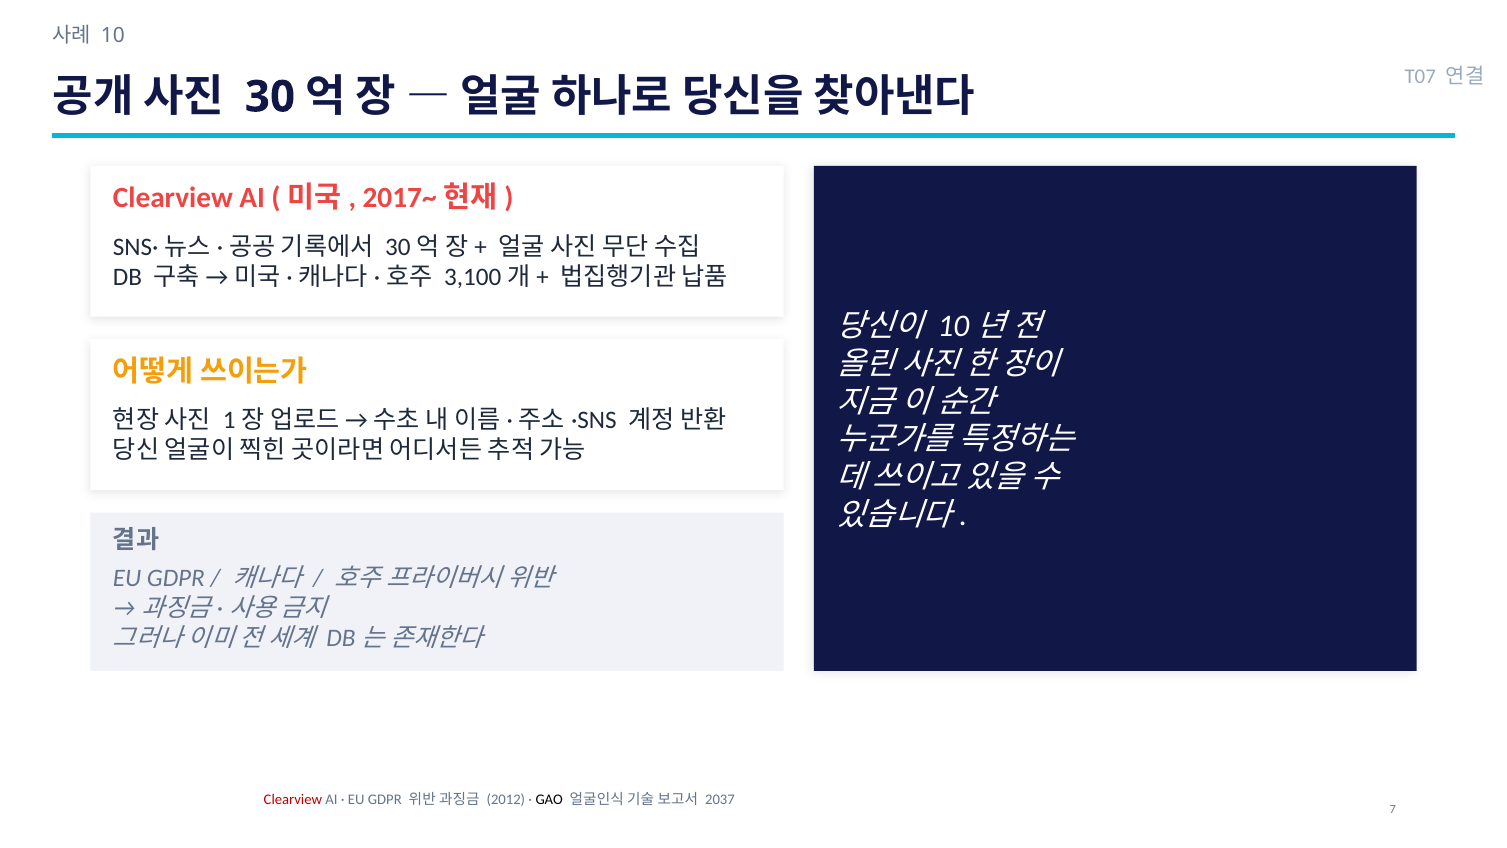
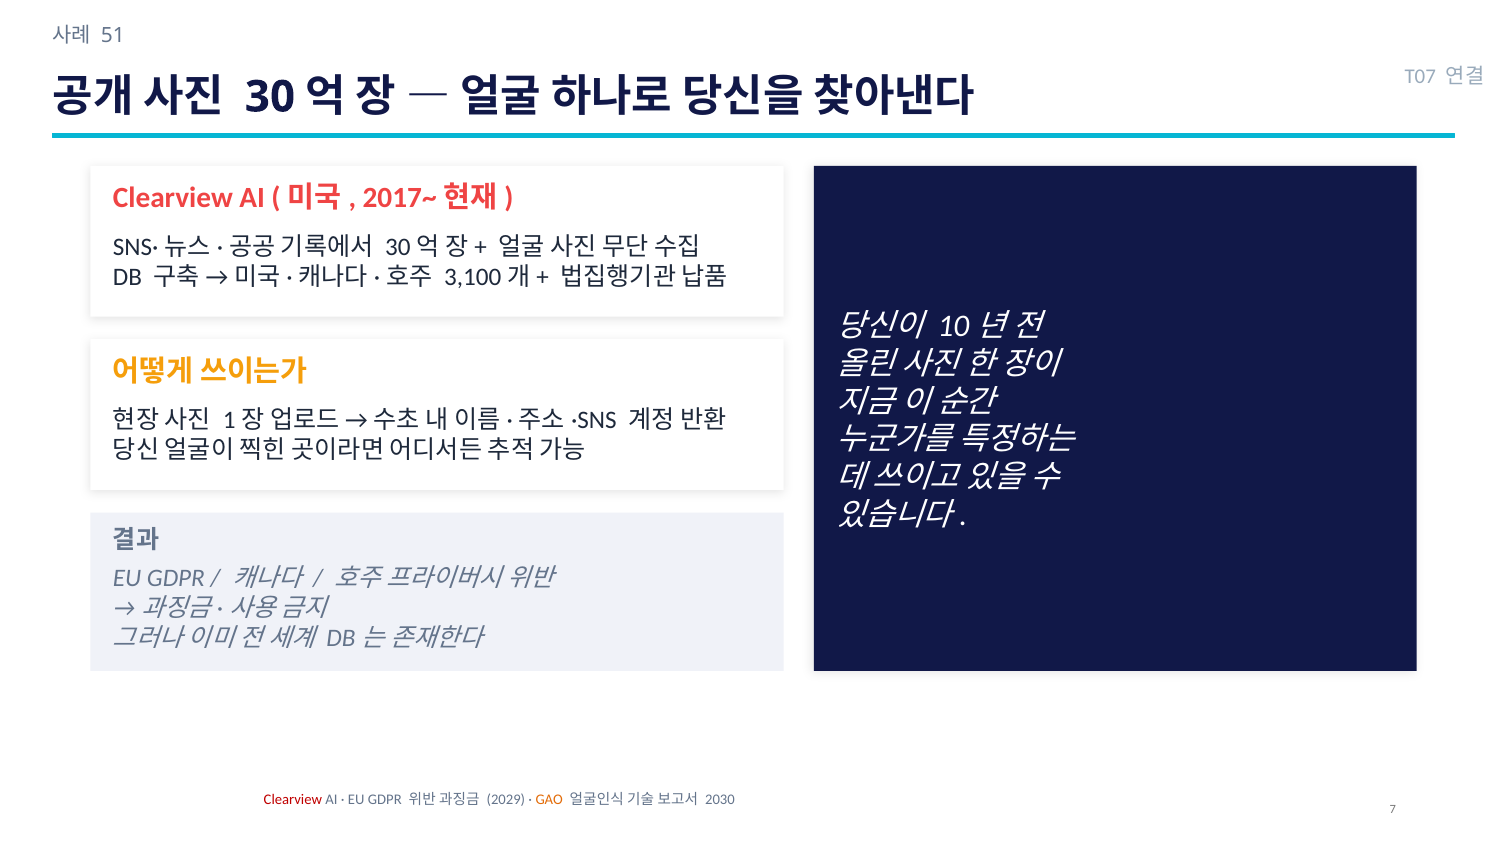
10: 10 -> 51 (113, 35)
2012: 2012 -> 2029 (506, 800)
GAO colour: black -> orange (549, 800)
2037: 2037 -> 2030 (720, 800)
